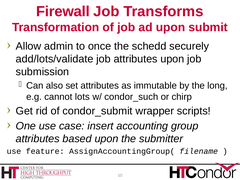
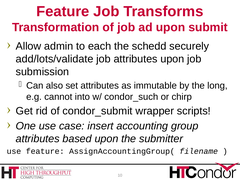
Firewall: Firewall -> Feature (63, 12)
once: once -> each (100, 46)
lots: lots -> into (82, 97)
